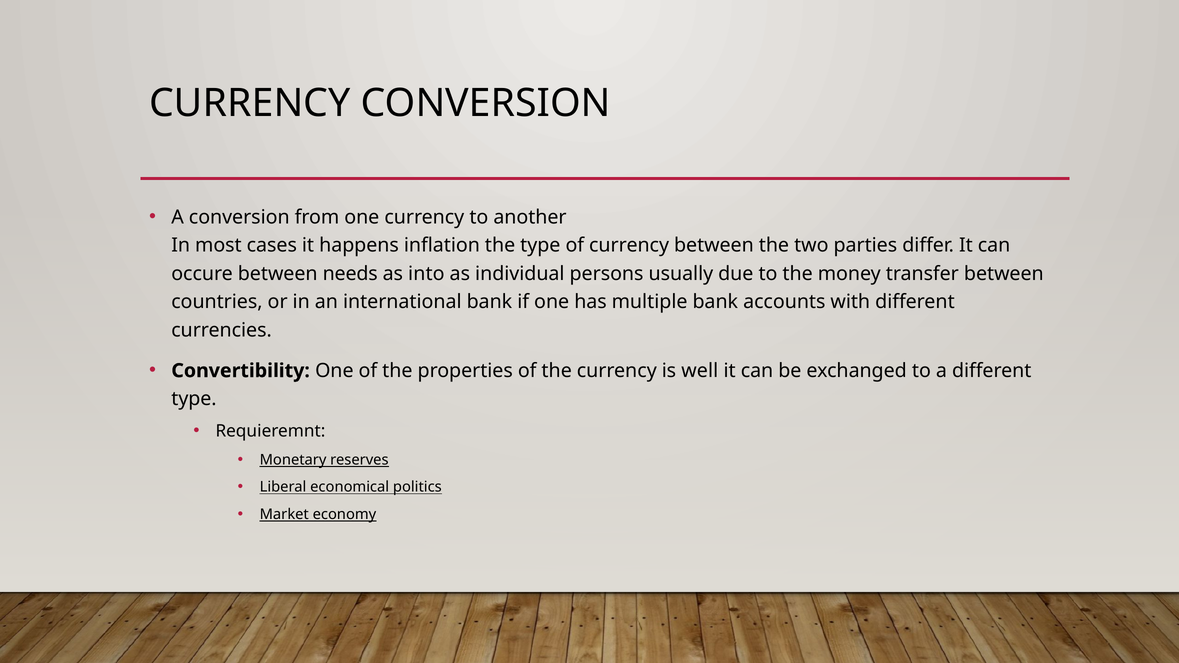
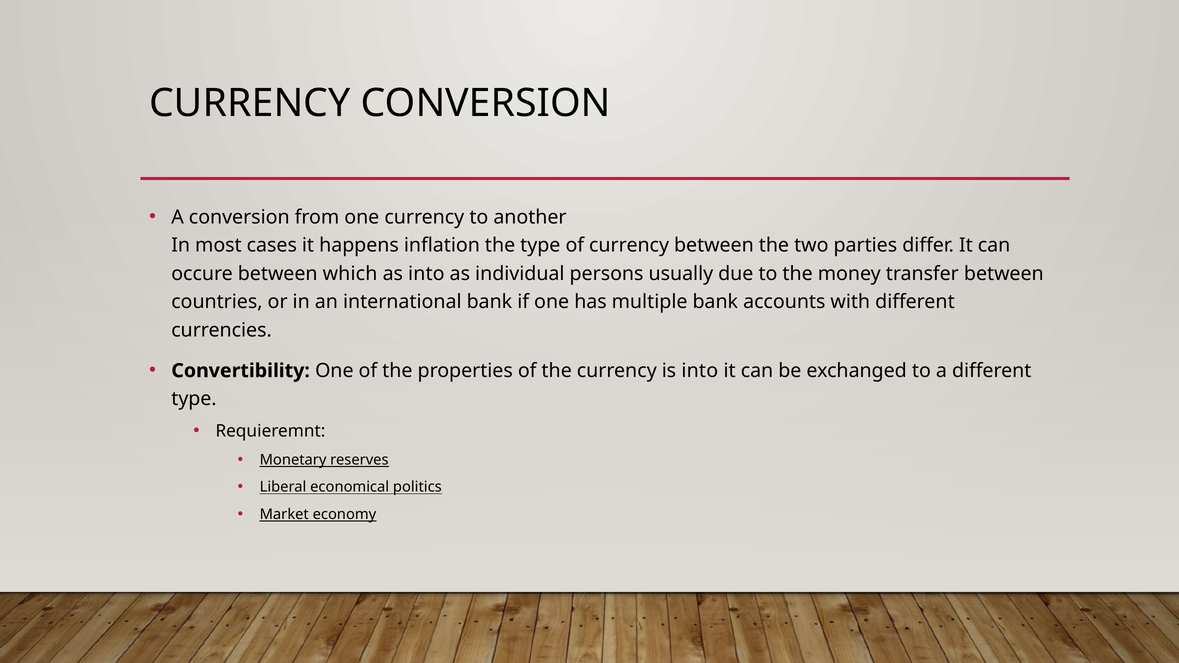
needs: needs -> which (350, 274)
is well: well -> into (700, 371)
